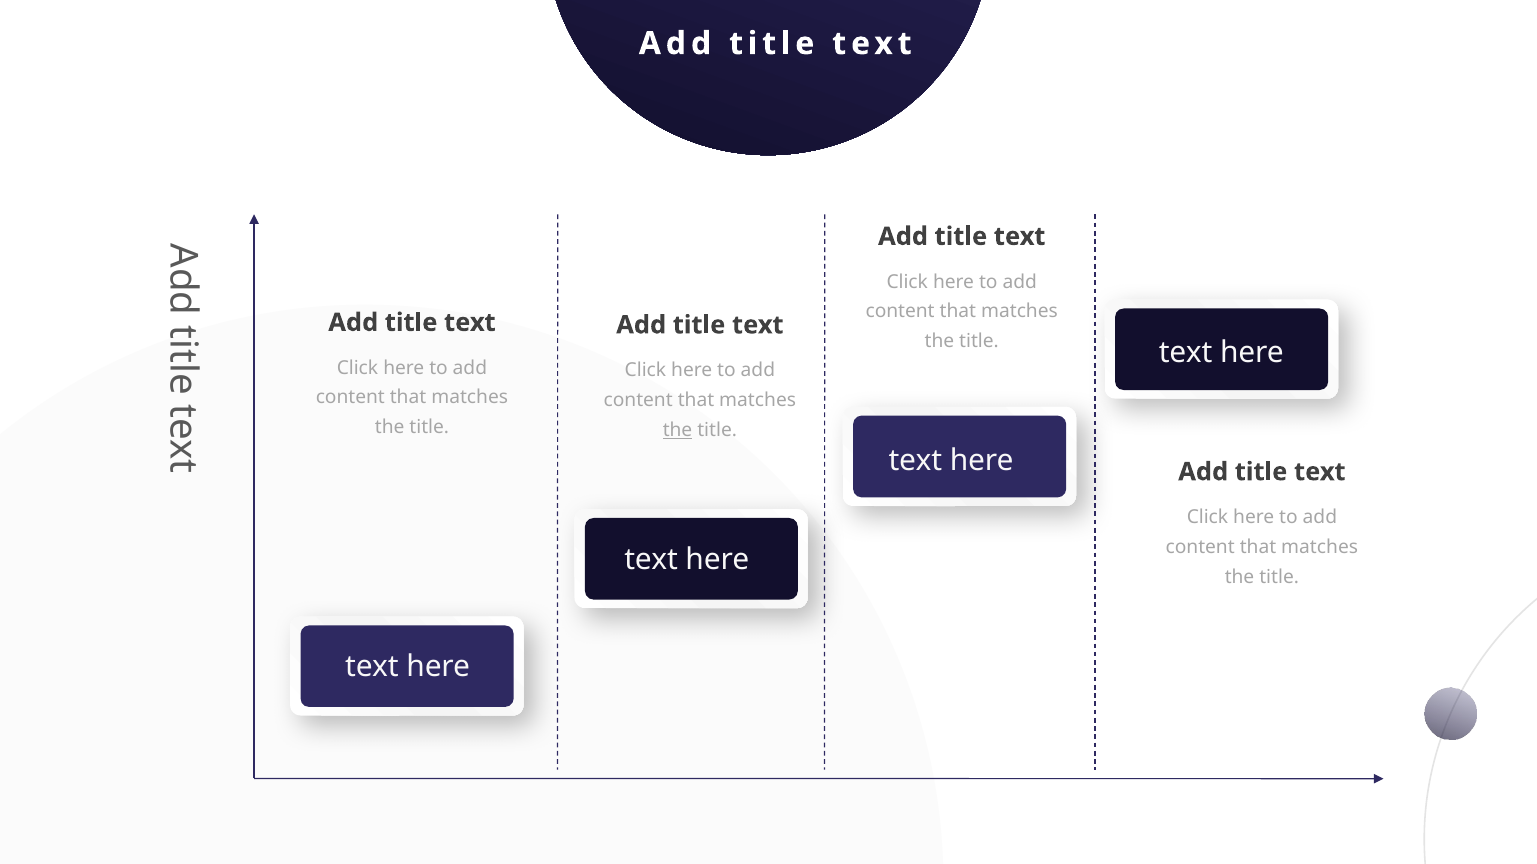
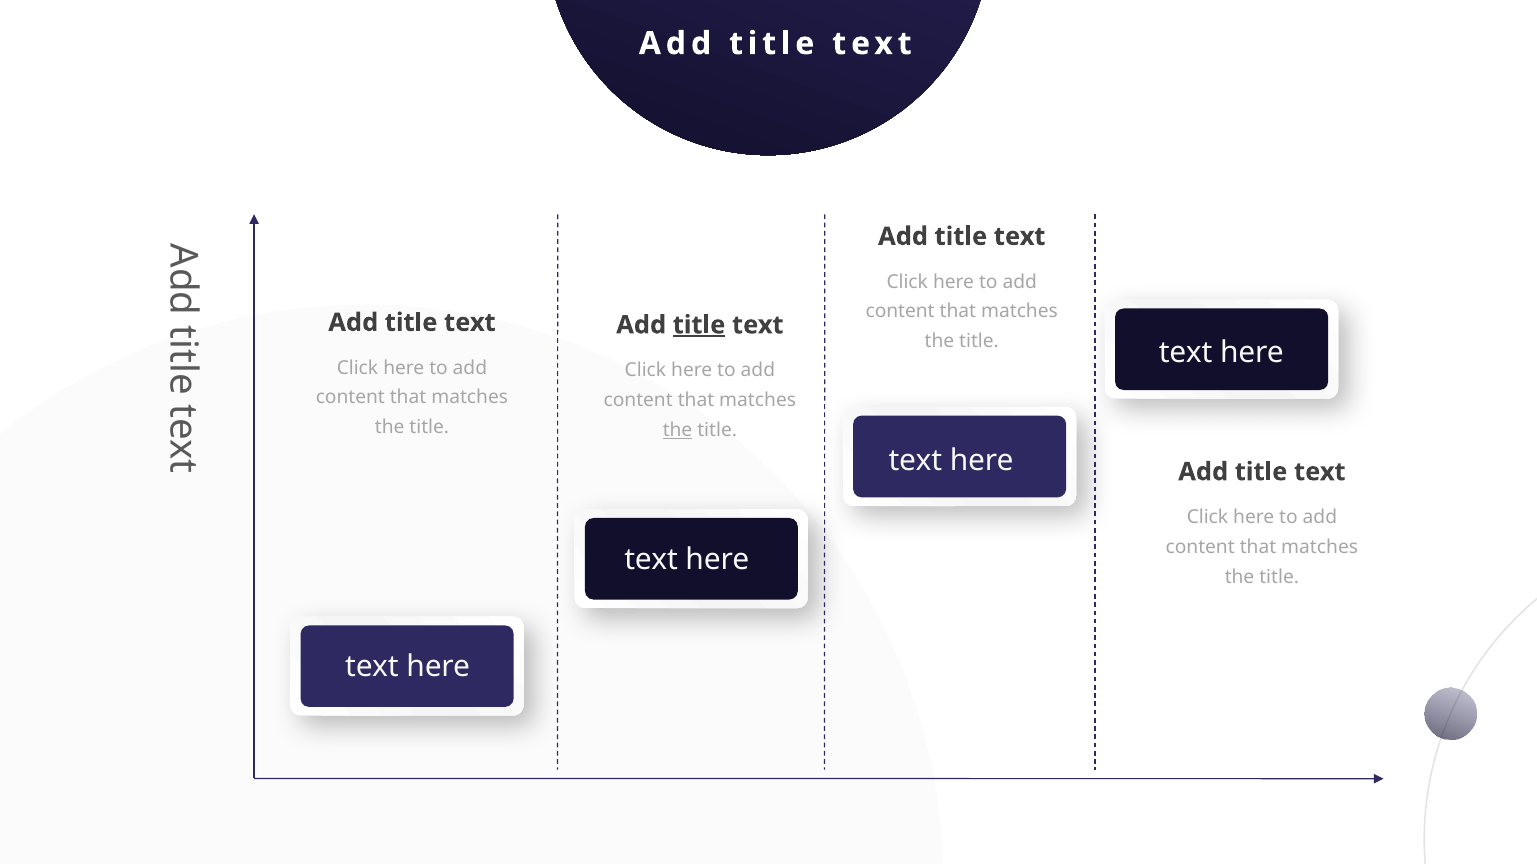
title underline: none -> present (699, 325)
